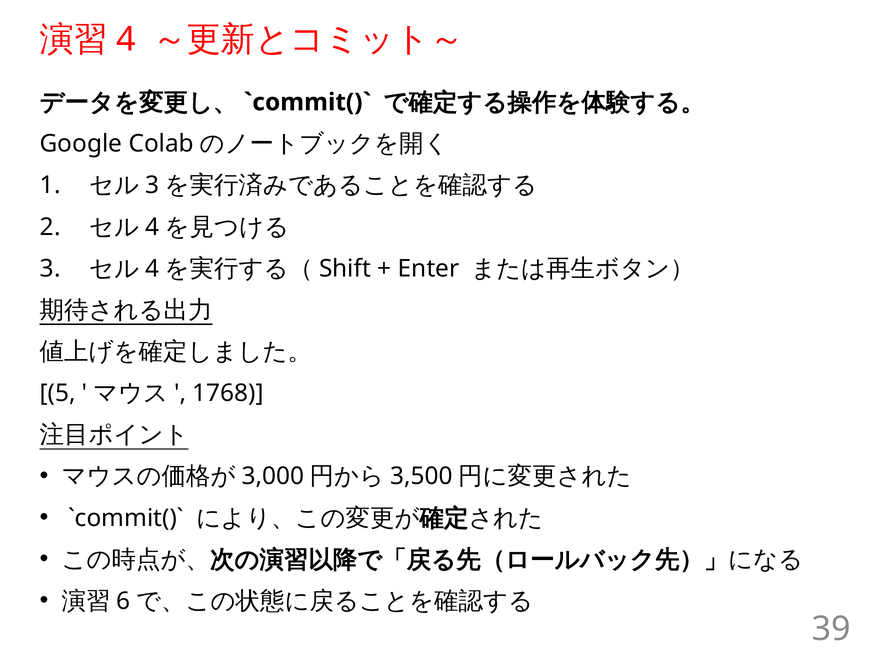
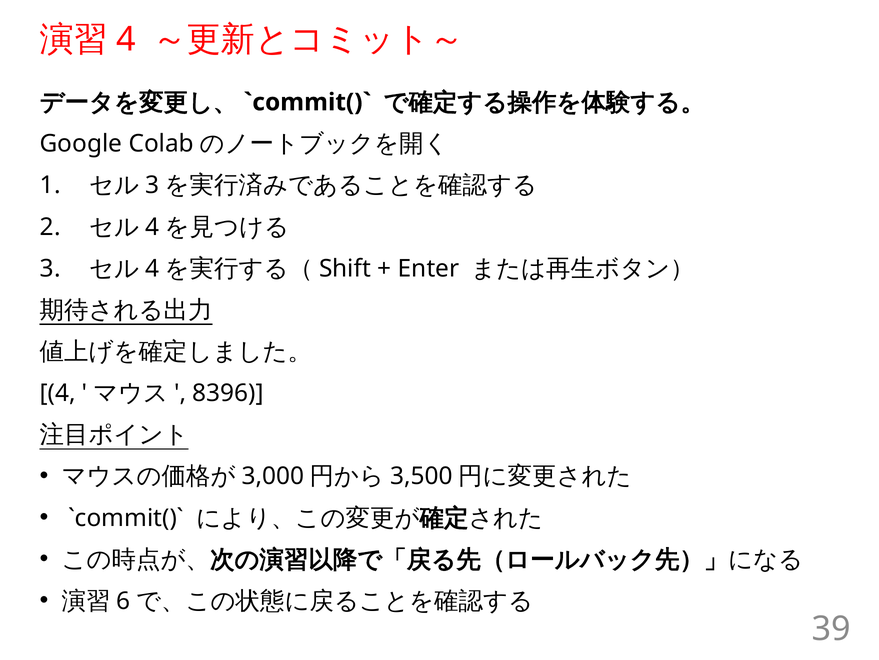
5: 5 -> 4 (58, 393)
1768: 1768 -> 8396 (228, 393)
